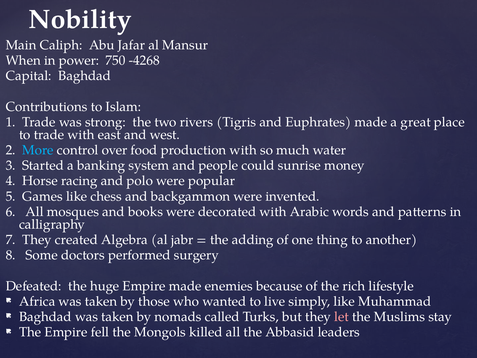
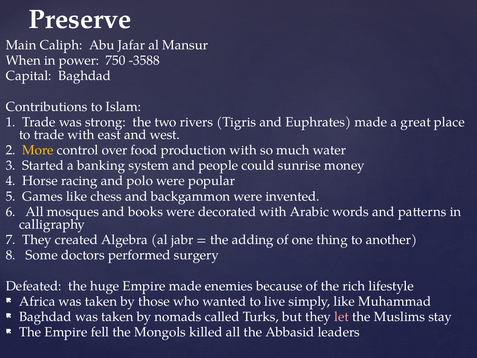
Nobility: Nobility -> Preserve (80, 19)
-4268: -4268 -> -3588 (144, 60)
More colour: light blue -> yellow (38, 150)
